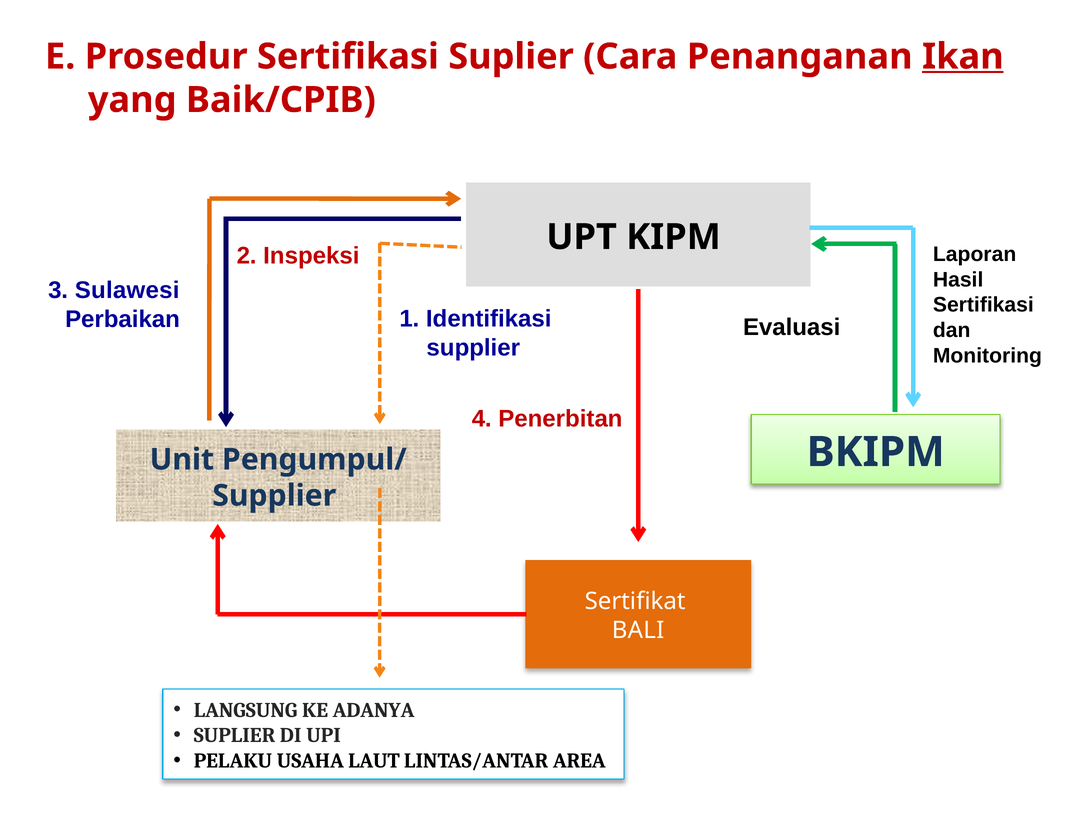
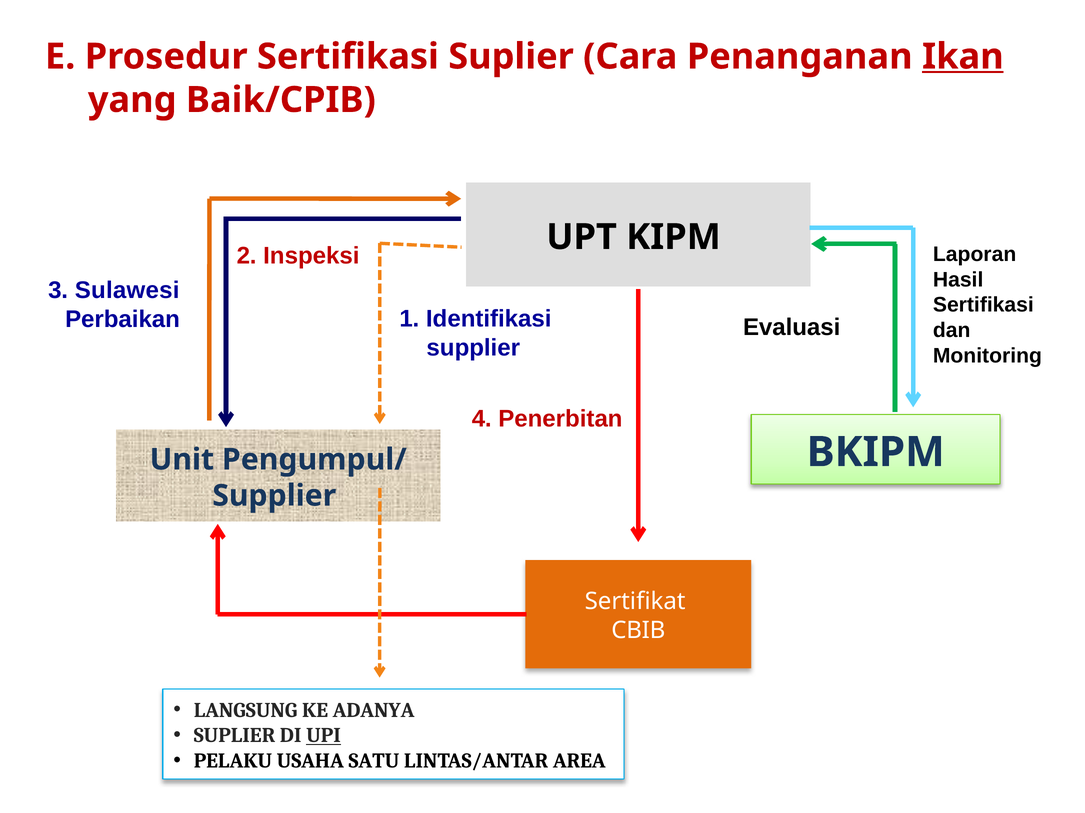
BALI: BALI -> CBIB (638, 631)
UPI underline: none -> present (323, 736)
LAUT: LAUT -> SATU (374, 761)
